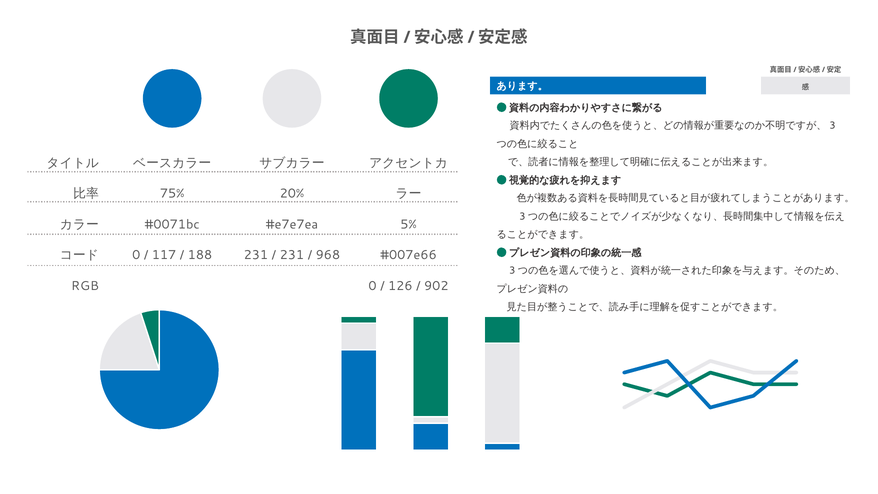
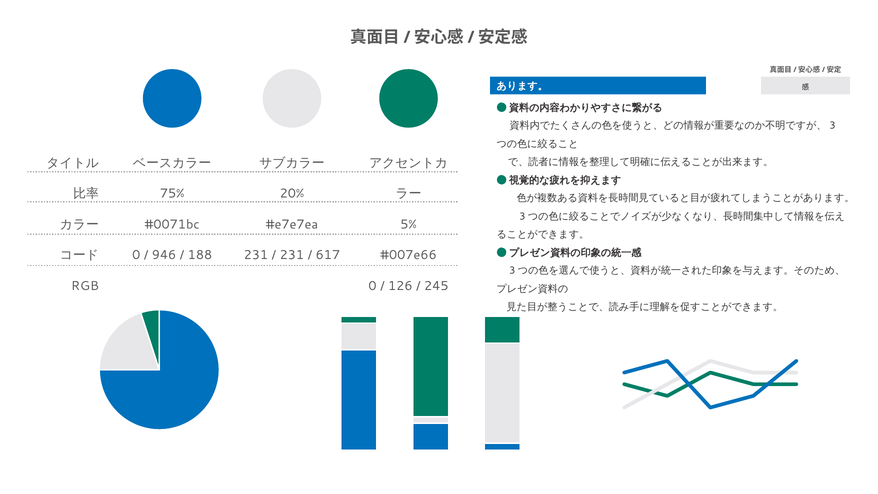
117: 117 -> 946 (164, 255)
968: 968 -> 617 (328, 255)
902: 902 -> 245 (436, 286)
